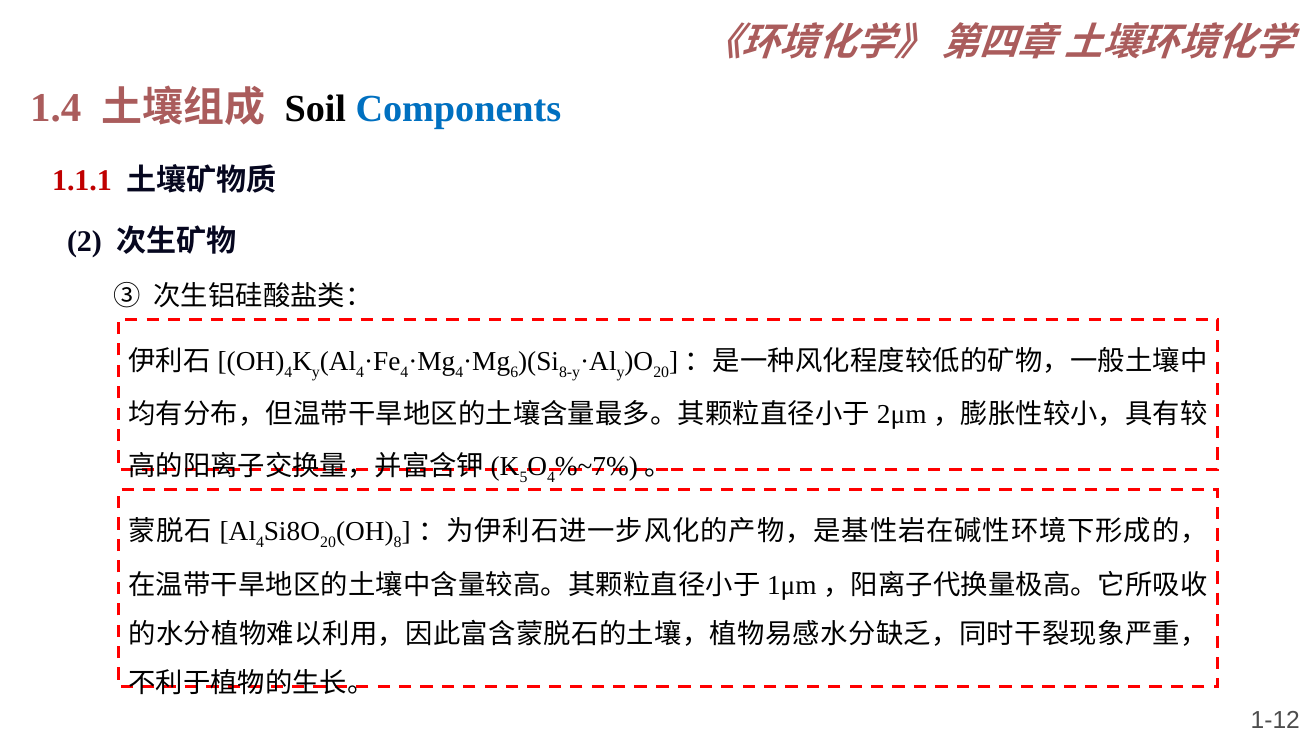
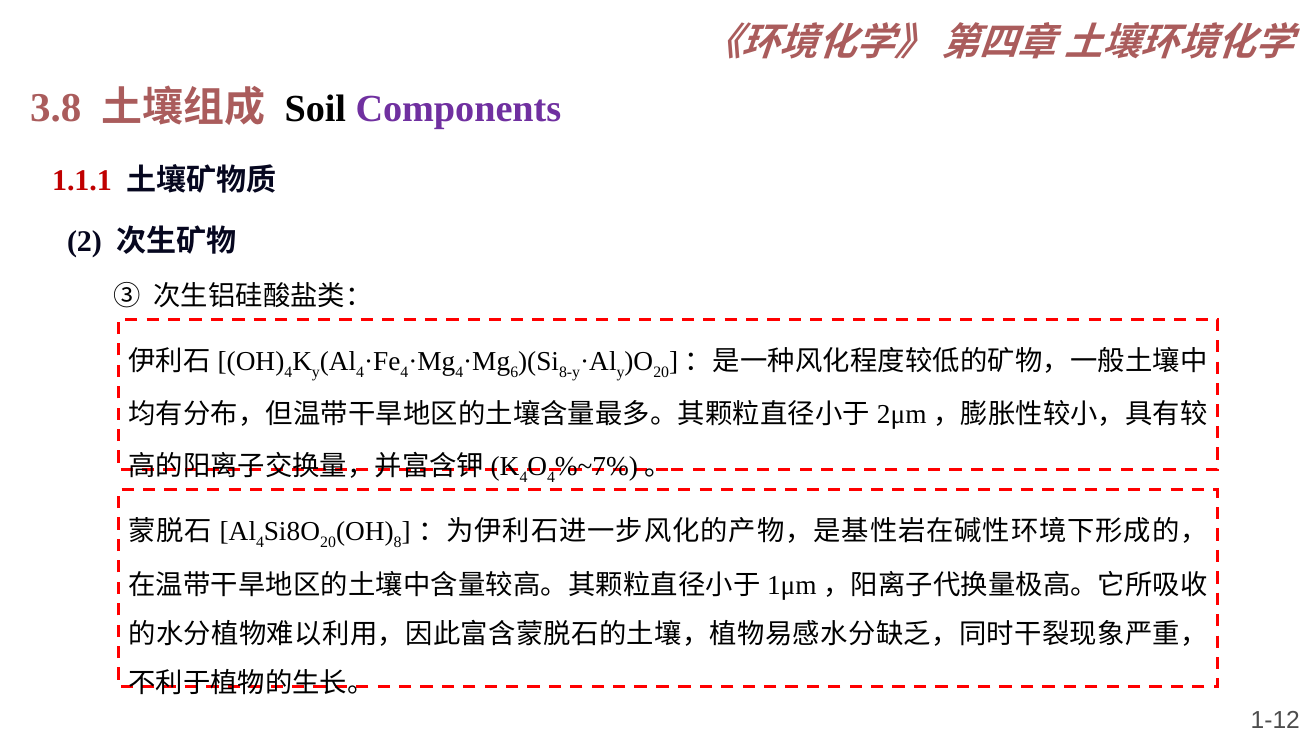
1.4: 1.4 -> 3.8 (56, 108)
Components colour: blue -> purple (458, 109)
5: 5 -> 4 (523, 477)
